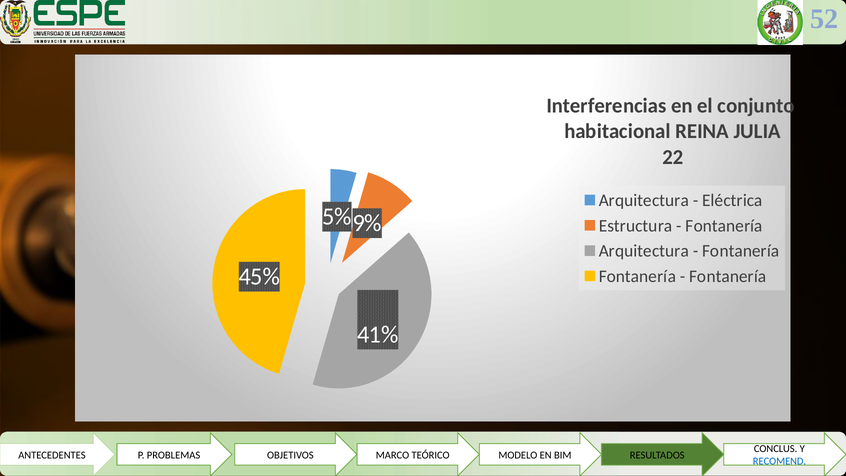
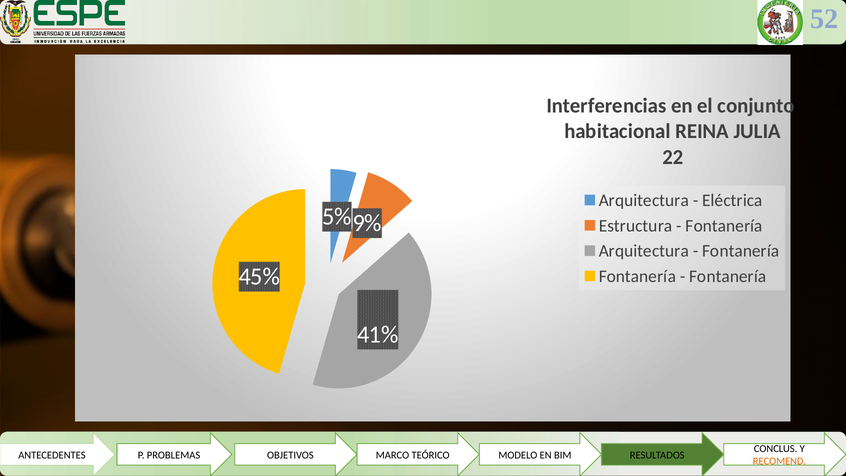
RECOMEND colour: blue -> orange (779, 461)
